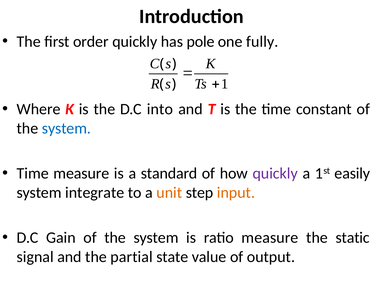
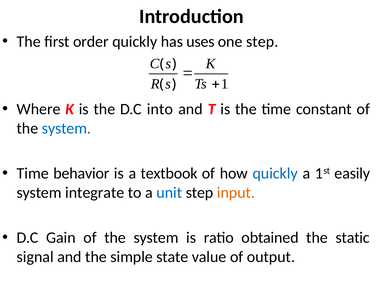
pole: pole -> uses (201, 42)
one fully: fully -> step (262, 42)
Time measure: measure -> behavior (81, 174)
standard: standard -> textbook (169, 174)
quickly colour: purple -> blue (275, 174)
unit colour: orange -> blue (169, 193)
ratio measure: measure -> obtained (270, 238)
partial: partial -> simple (132, 257)
